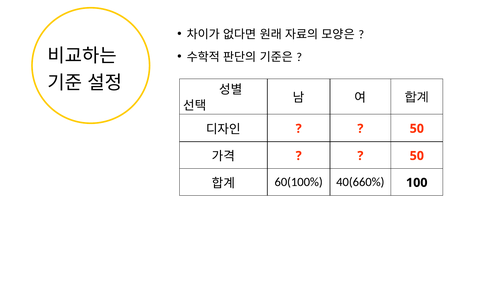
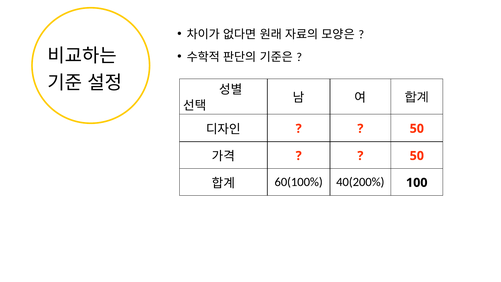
40(660%: 40(660% -> 40(200% (360, 182)
